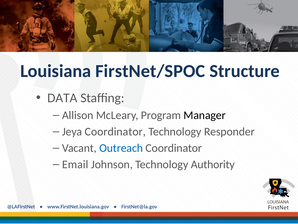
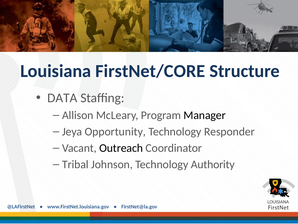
FirstNet/SPOC: FirstNet/SPOC -> FirstNet/CORE (150, 71)
Jeya Coordinator: Coordinator -> Opportunity (115, 131)
Outreach colour: blue -> black (121, 148)
Email: Email -> Tribal (75, 164)
